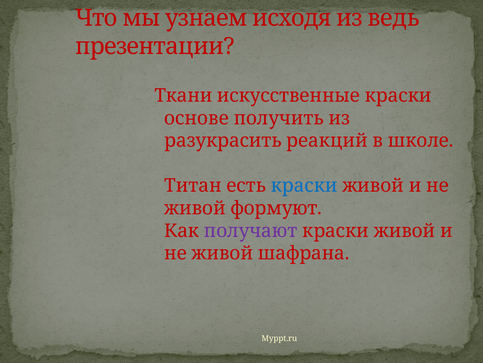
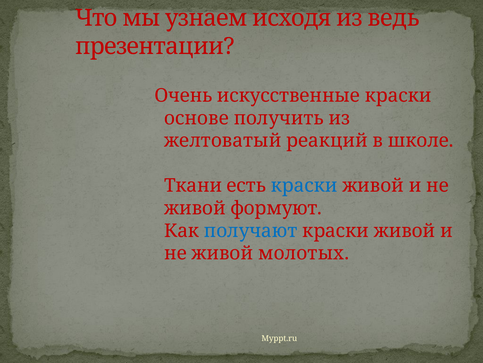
Ткани: Ткани -> Очень (183, 95)
разукрасить: разукрасить -> желтоватый (223, 140)
Титан: Титан -> Ткани (193, 185)
получают colour: purple -> blue (251, 230)
шафрана: шафрана -> молотых (304, 253)
